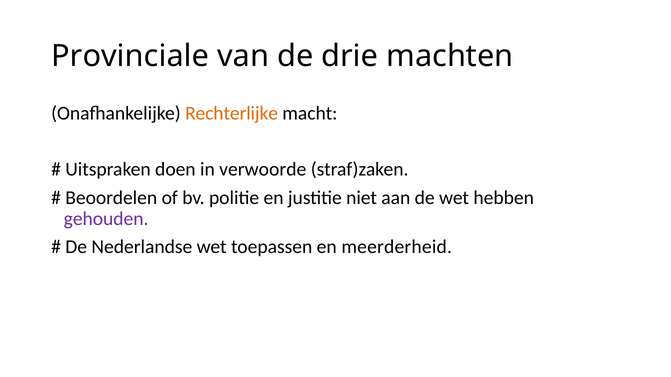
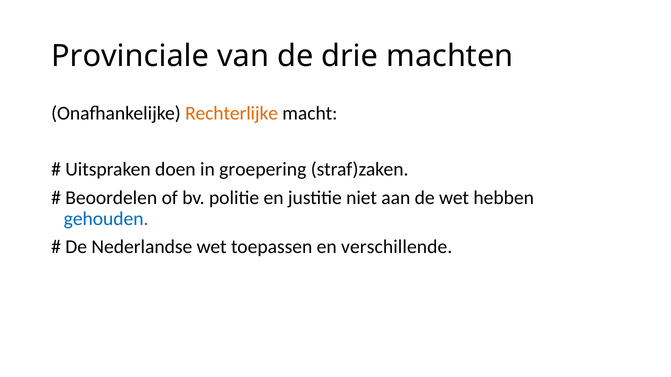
verwoorde: verwoorde -> groepering (263, 170)
gehouden colour: purple -> blue (106, 219)
meerderheid: meerderheid -> verschillende (397, 247)
